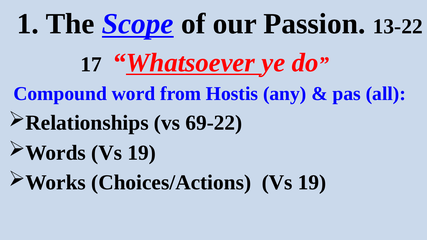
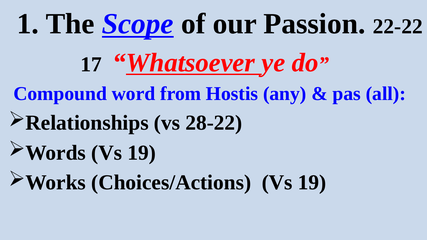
13-22: 13-22 -> 22-22 (398, 27)
69-22: 69-22 -> 28-22 (214, 123)
